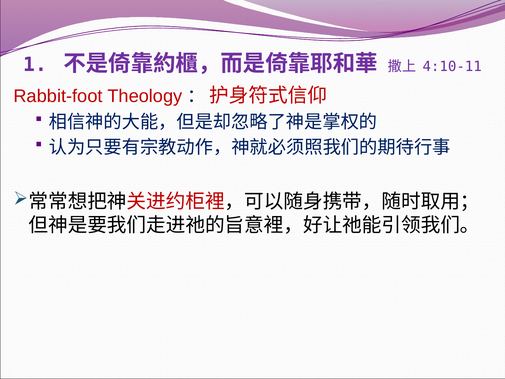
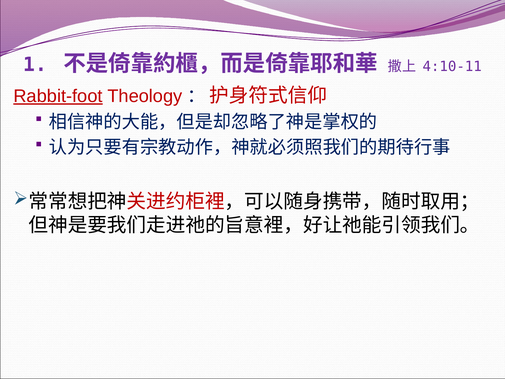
Rabbit-foot underline: none -> present (58, 96)
